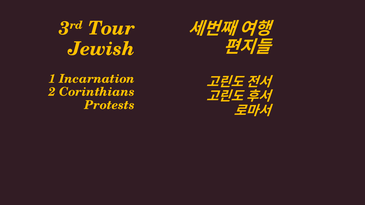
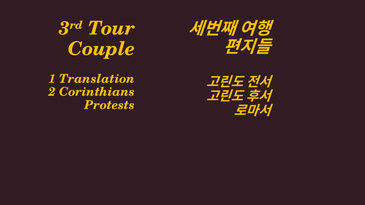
Jewish: Jewish -> Couple (101, 49)
Incarnation: Incarnation -> Translation (97, 79)
